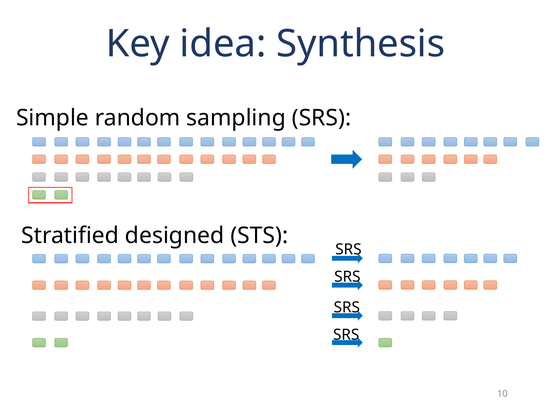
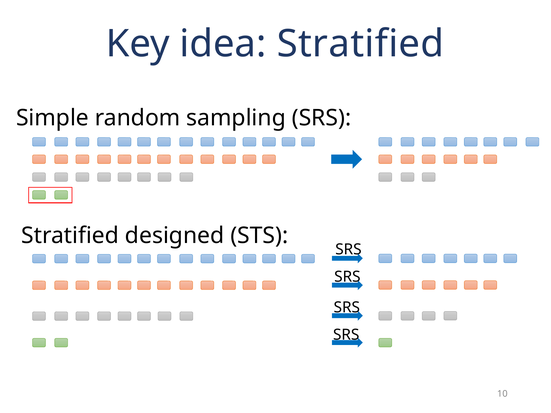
idea Synthesis: Synthesis -> Stratified (360, 44)
